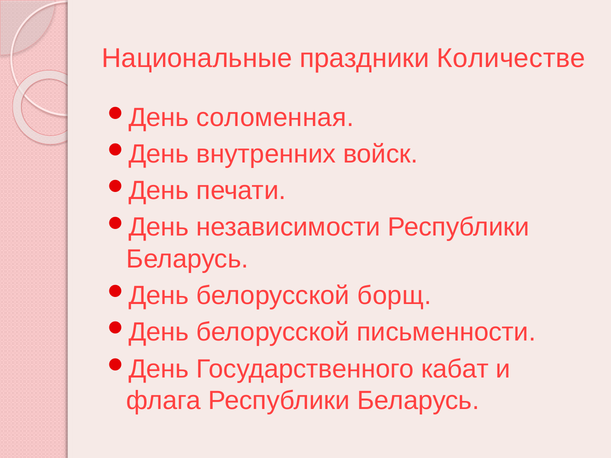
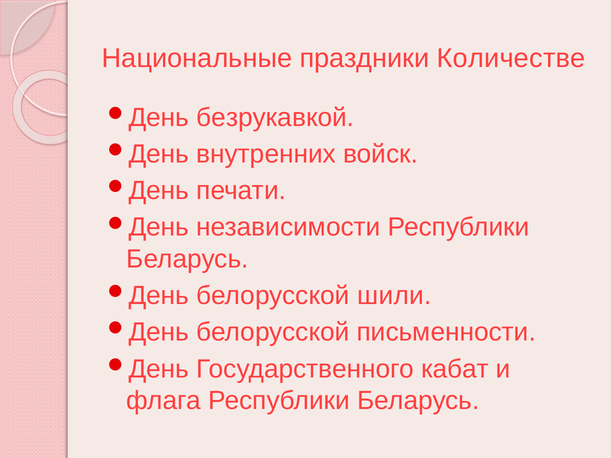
соломенная: соломенная -> безрукавкой (275, 117)
борщ: борщ -> шили (394, 296)
